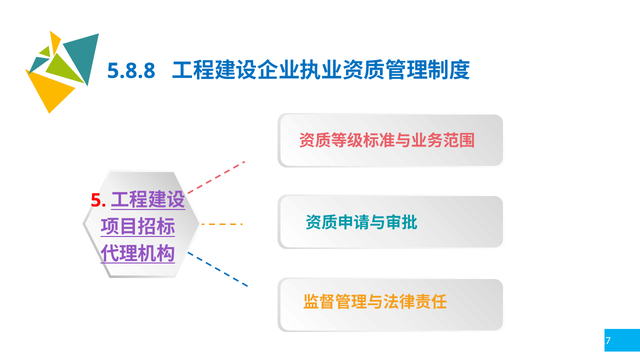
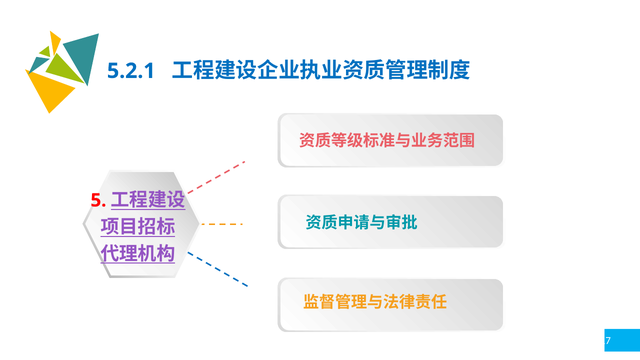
5.8.8: 5.8.8 -> 5.2.1 (131, 71)
